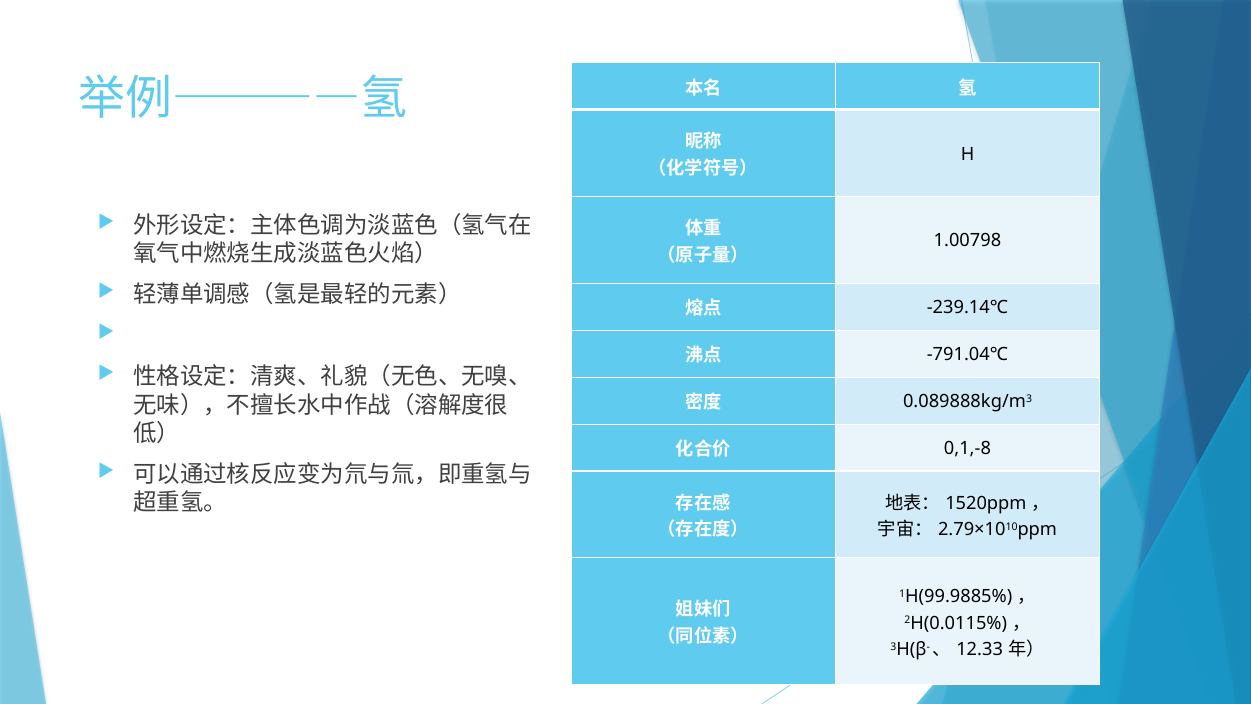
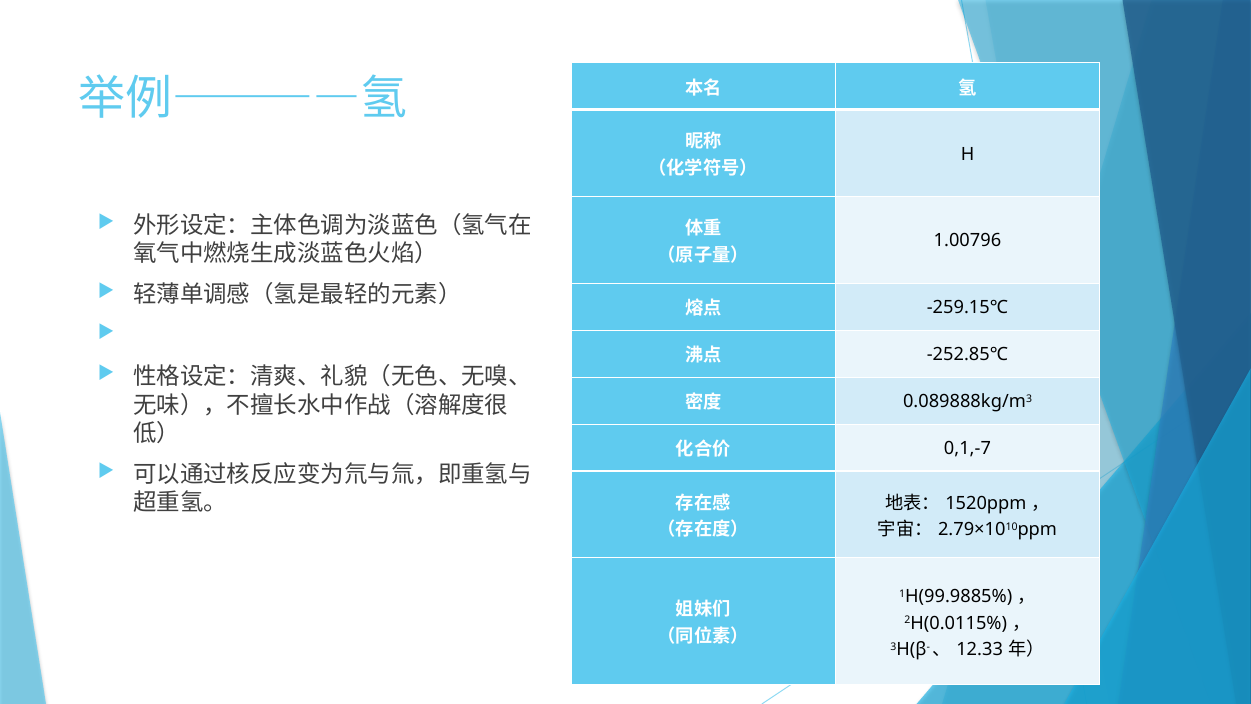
1.00798: 1.00798 -> 1.00796 (967, 241)
-239.14℃: -239.14℃ -> -259.15℃ (967, 308)
-791.04℃: -791.04℃ -> -252.85℃ (967, 355)
0,1,-8: 0,1,-8 -> 0,1,-7 (967, 448)
